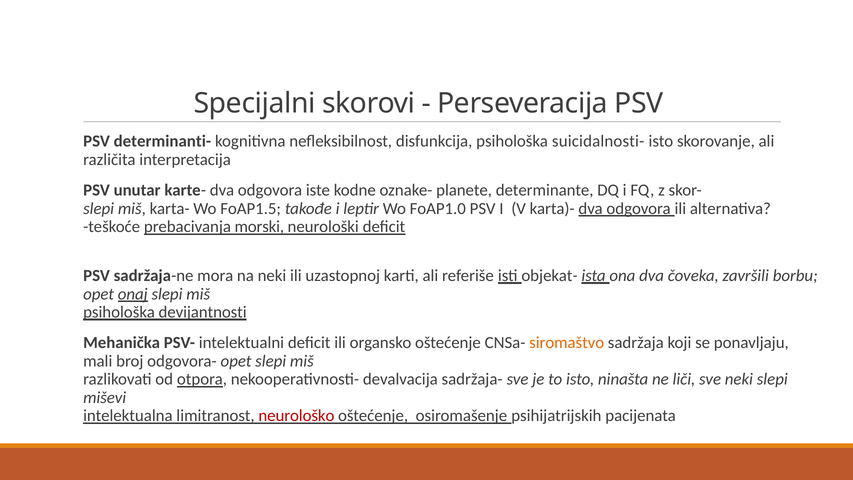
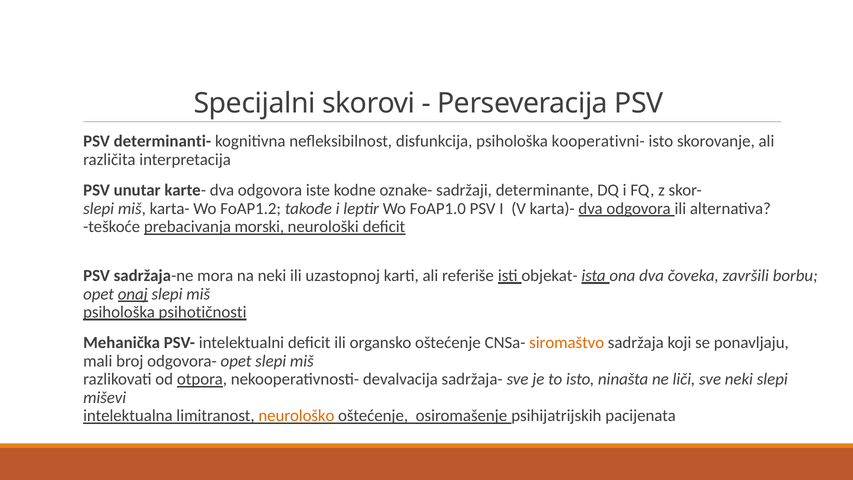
suicidalnosti-: suicidalnosti- -> kooperativni- (598, 141)
planete: planete -> sadržaji (464, 190)
FoAP1.5: FoAP1.5 -> FoAP1.2 (251, 208)
devijantnosti: devijantnosti -> psihotičnosti (203, 312)
neurološko colour: red -> orange (296, 416)
